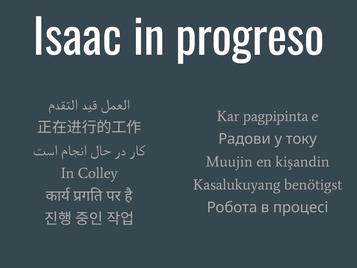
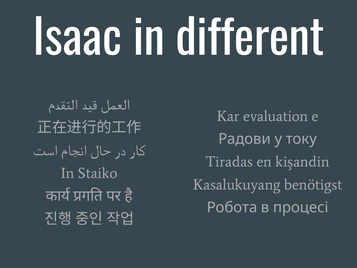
progreso: progreso -> different (250, 39)
pagpipinta: pagpipinta -> evaluation (276, 116)
Muujin: Muujin -> Tiradas (229, 162)
Colley: Colley -> Staiko (98, 173)
